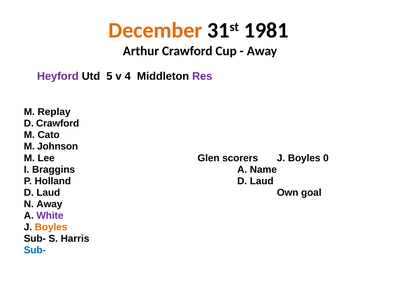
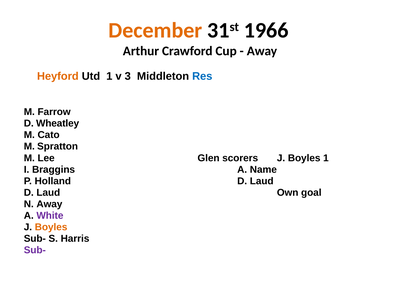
1981: 1981 -> 1966 (266, 30)
Heyford colour: purple -> orange (58, 76)
Utd 5: 5 -> 1 (109, 76)
4: 4 -> 3 (128, 76)
Res colour: purple -> blue (202, 76)
Replay: Replay -> Farrow (54, 112)
D Crawford: Crawford -> Wheatley (58, 123)
Johnson: Johnson -> Spratton (58, 146)
Boyles 0: 0 -> 1 (326, 158)
Sub- colour: blue -> purple (35, 250)
